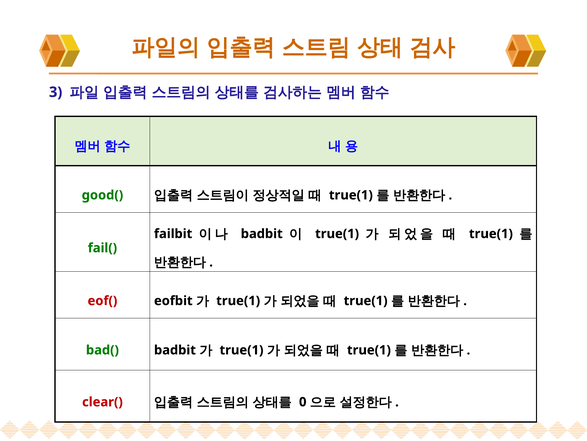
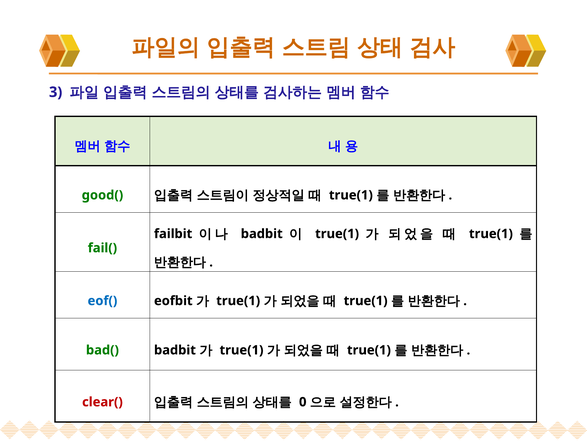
eof( colour: red -> blue (102, 300)
